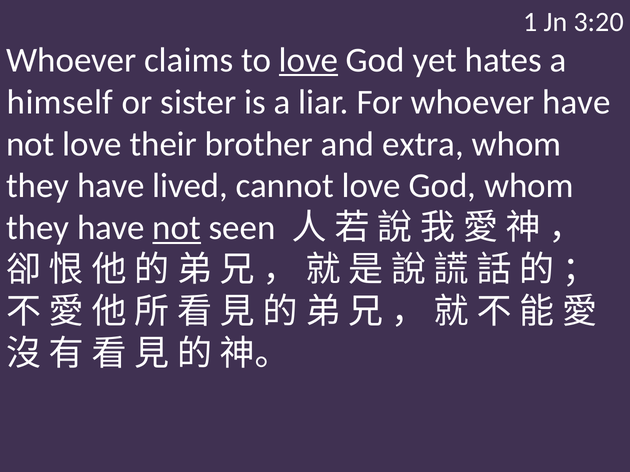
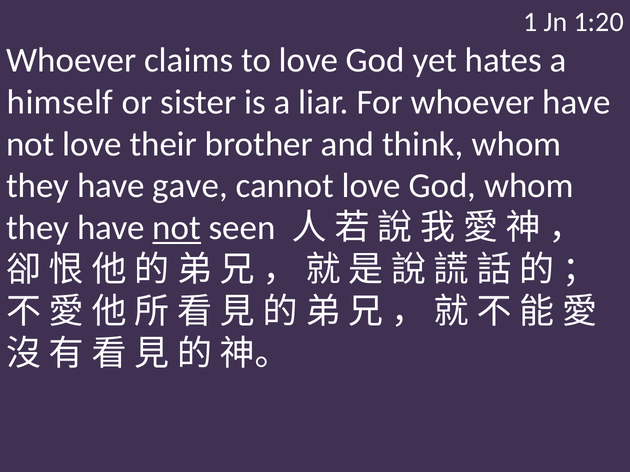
3:20: 3:20 -> 1:20 (599, 22)
love underline: present -> none (308, 60)
extra: extra -> think (423, 144)
lived: lived -> gave (190, 186)
